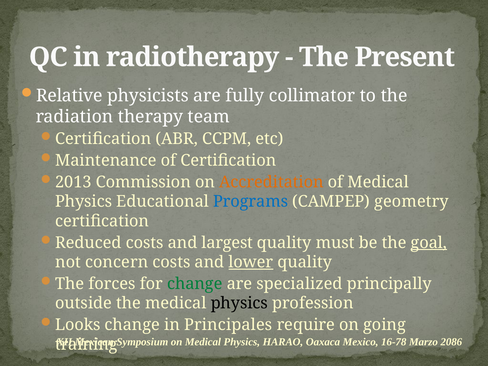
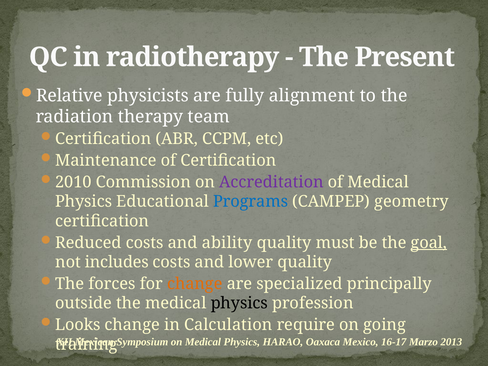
collimator: collimator -> alignment (312, 96)
2013: 2013 -> 2010 (73, 182)
Accreditation colour: orange -> purple (271, 182)
largest: largest -> ability (227, 243)
concern: concern -> includes (117, 262)
lower underline: present -> none (251, 262)
change colour: green -> orange (195, 284)
Principales: Principales -> Calculation (228, 325)
16-78: 16-78 -> 16-17 (394, 342)
2086: 2086 -> 2013 (451, 342)
